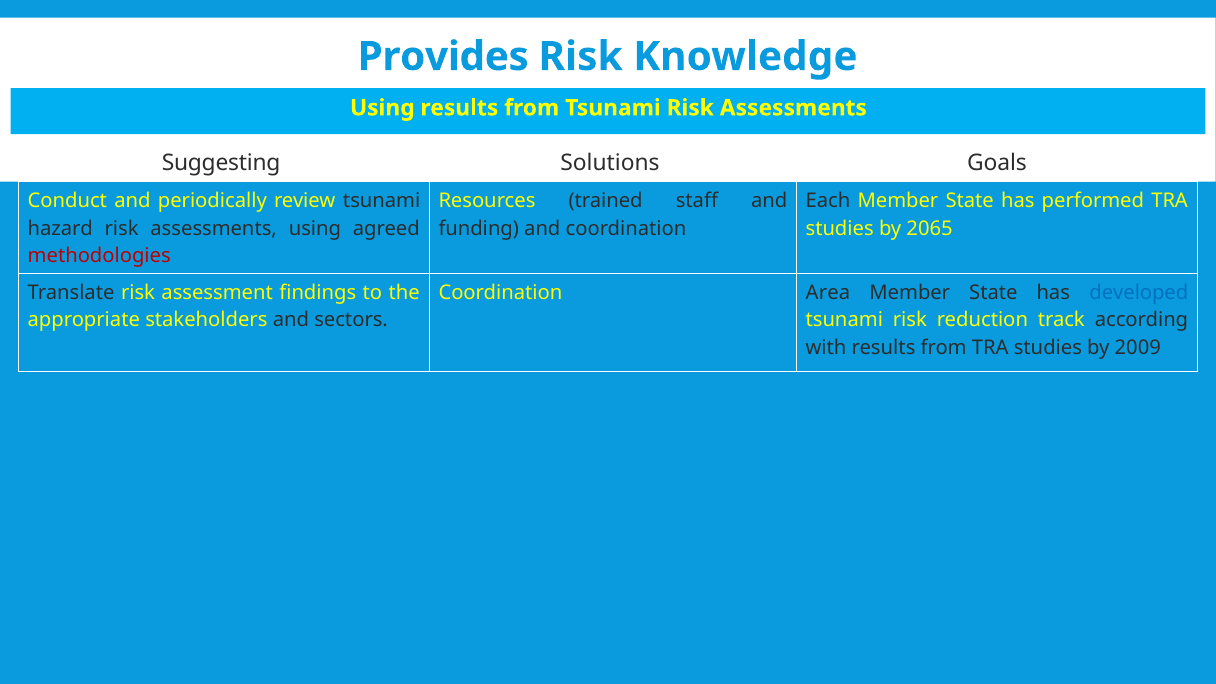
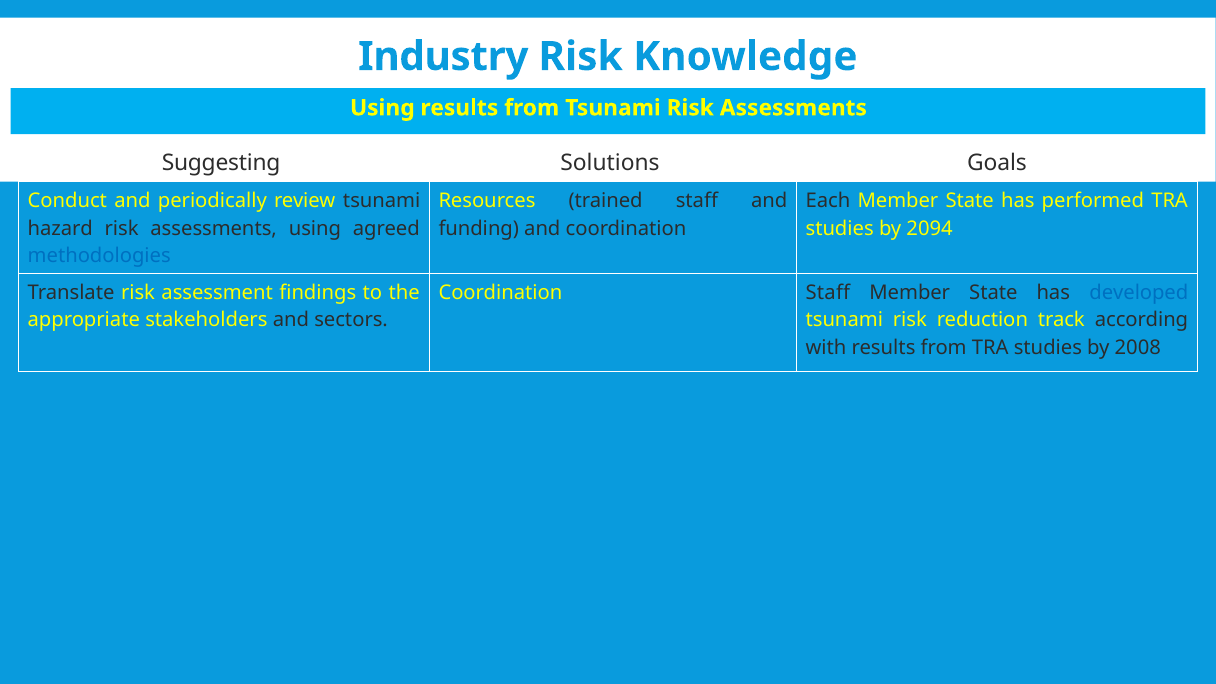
Provides: Provides -> Industry (443, 57)
2065: 2065 -> 2094 (930, 228)
methodologies colour: red -> blue (99, 256)
Coordination Area: Area -> Staff (828, 293)
2009: 2009 -> 2008 (1138, 348)
